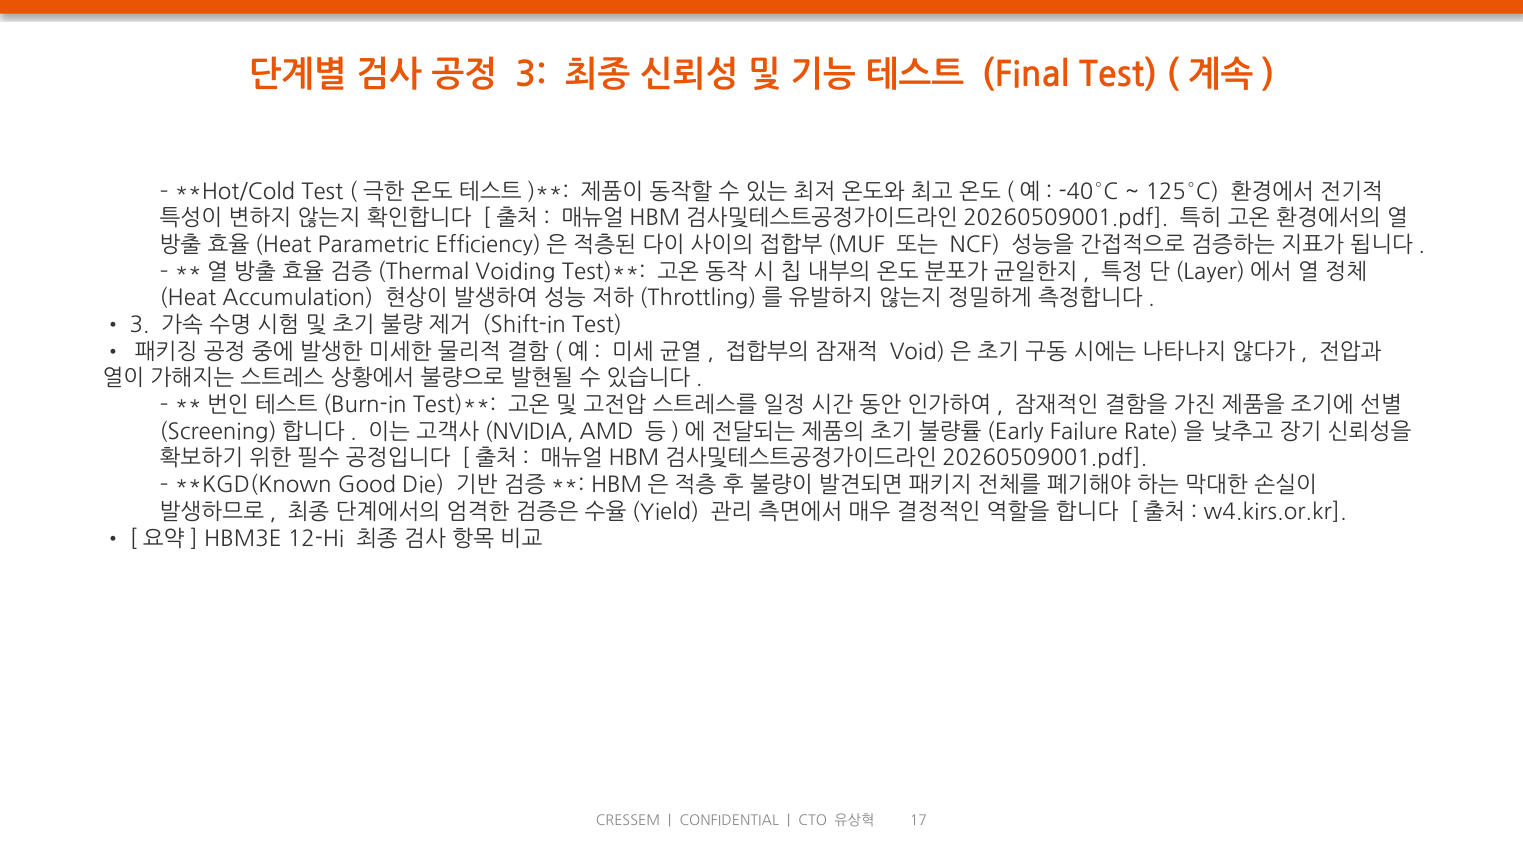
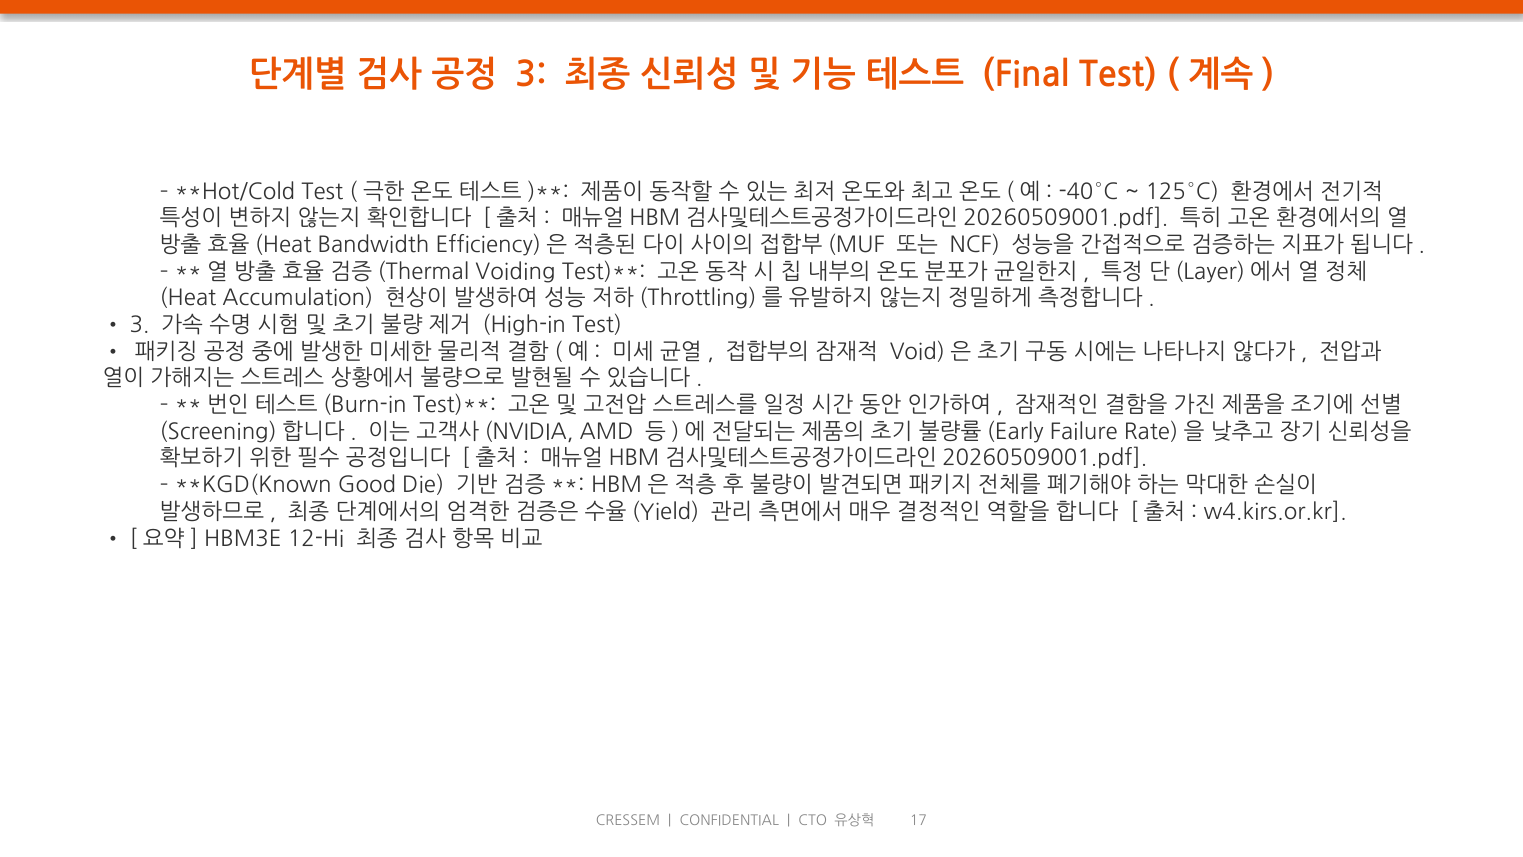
Parametric: Parametric -> Bandwidth (373, 245)
Shift-in: Shift-in -> High-in (524, 325)
